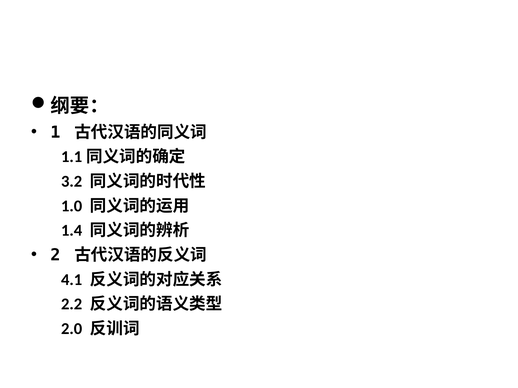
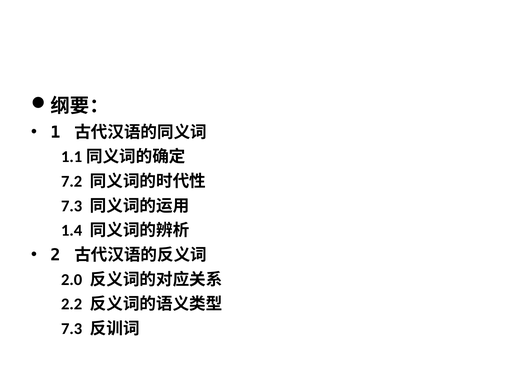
3.2: 3.2 -> 7.2 (72, 182)
1.0: 1.0 -> 7.3 (72, 206)
4.1: 4.1 -> 2.0 (72, 280)
2.0: 2.0 -> 7.3 (72, 329)
